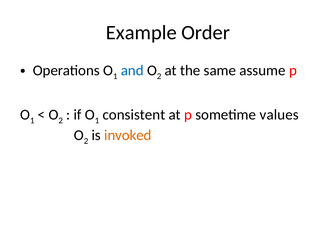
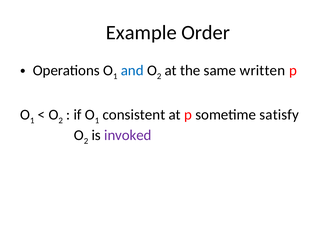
assume: assume -> written (262, 70)
values: values -> satisfy (279, 115)
invoked colour: orange -> purple (128, 135)
